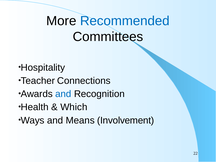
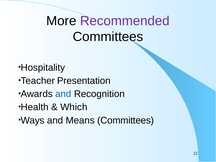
Recommended colour: blue -> purple (125, 21)
Connections: Connections -> Presentation (84, 81)
Means Involvement: Involvement -> Committees (126, 120)
